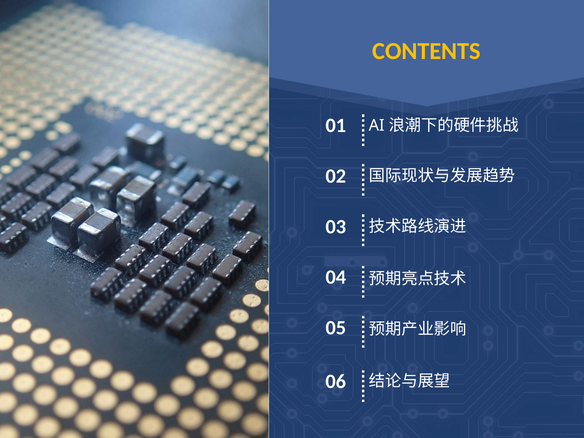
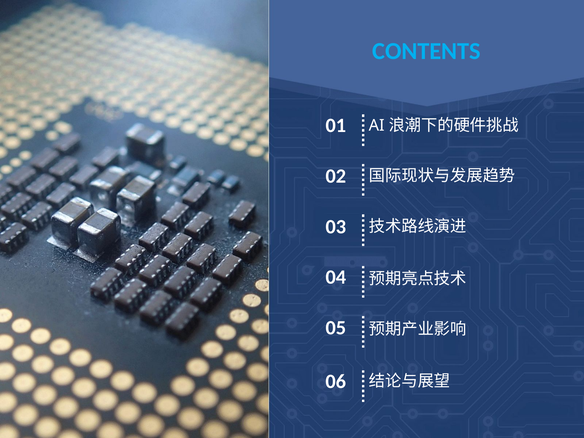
CONTENTS colour: yellow -> light blue (426, 51)
